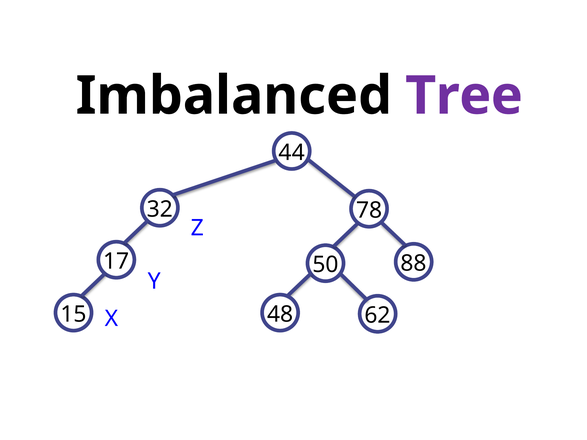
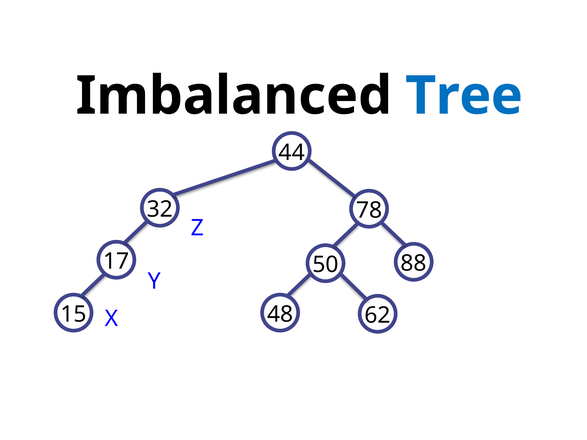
Tree colour: purple -> blue (464, 96)
